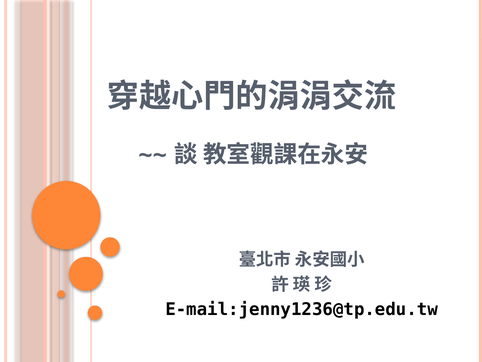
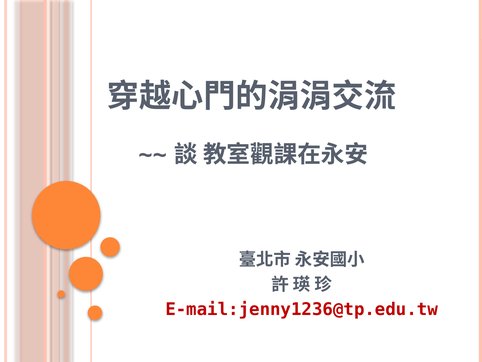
E-mail:jenny1236@tp.edu.tw colour: black -> red (302, 309)
